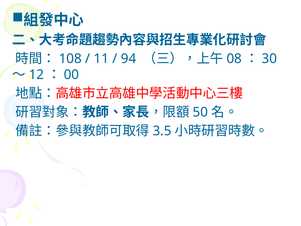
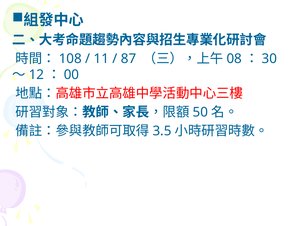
94: 94 -> 87 (129, 59)
